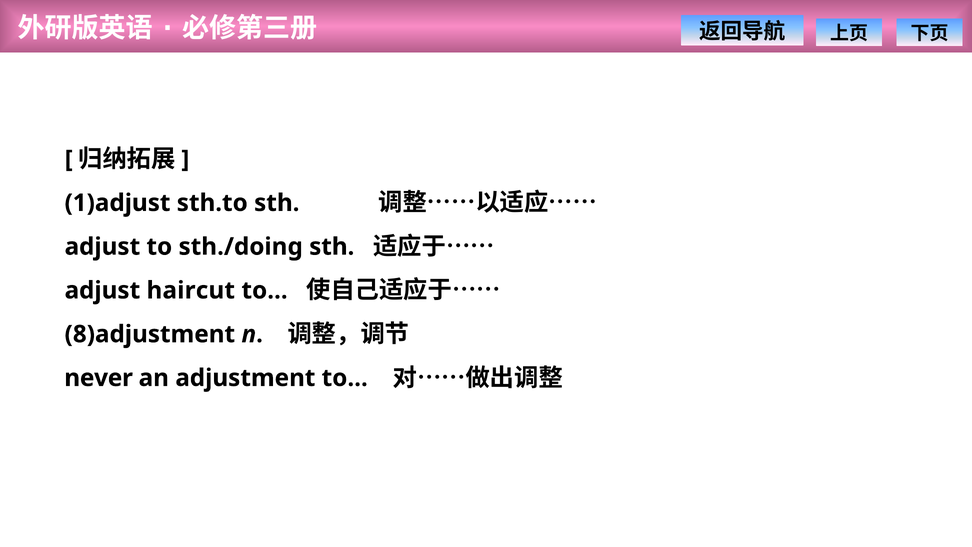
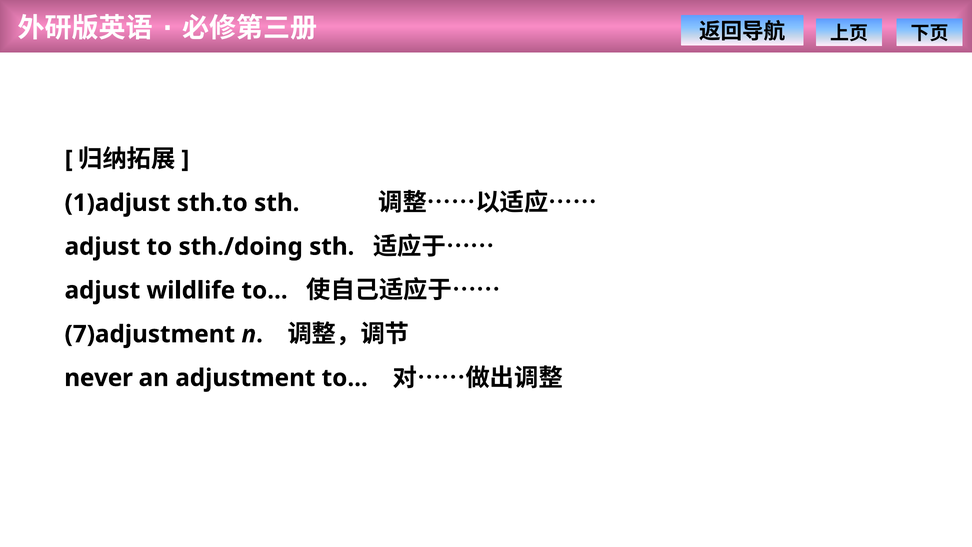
haircut: haircut -> wildlife (191, 290)
8)adjustment: 8)adjustment -> 7)adjustment (150, 334)
